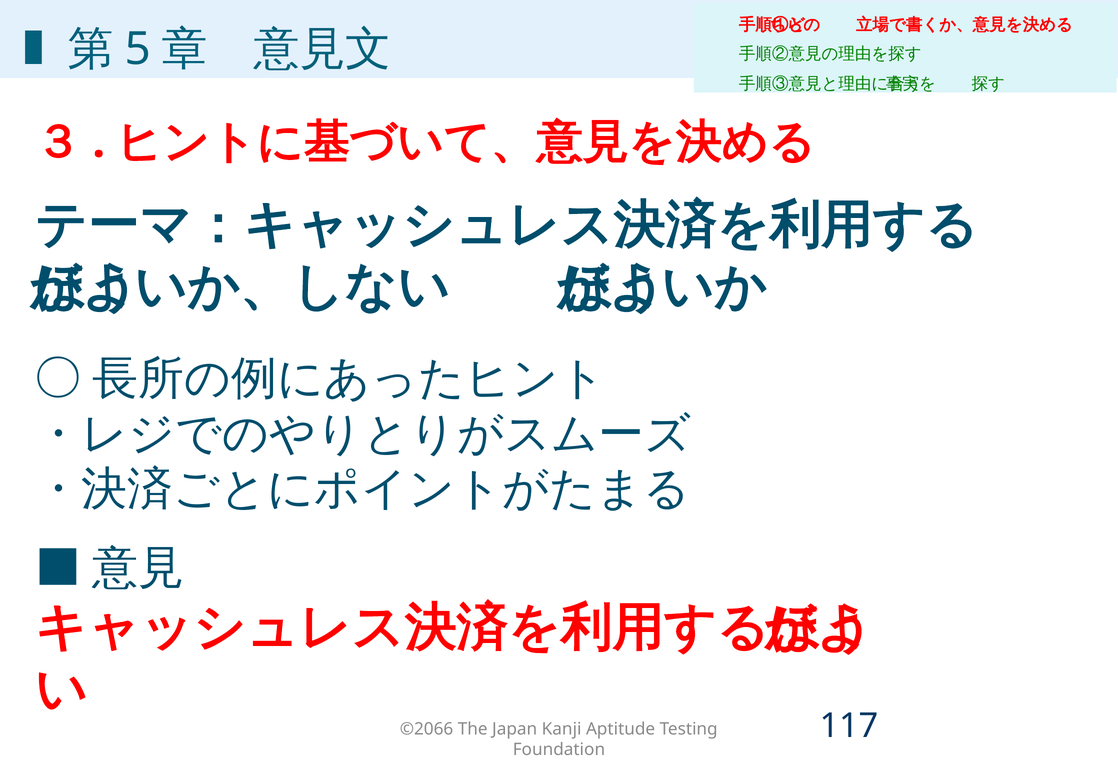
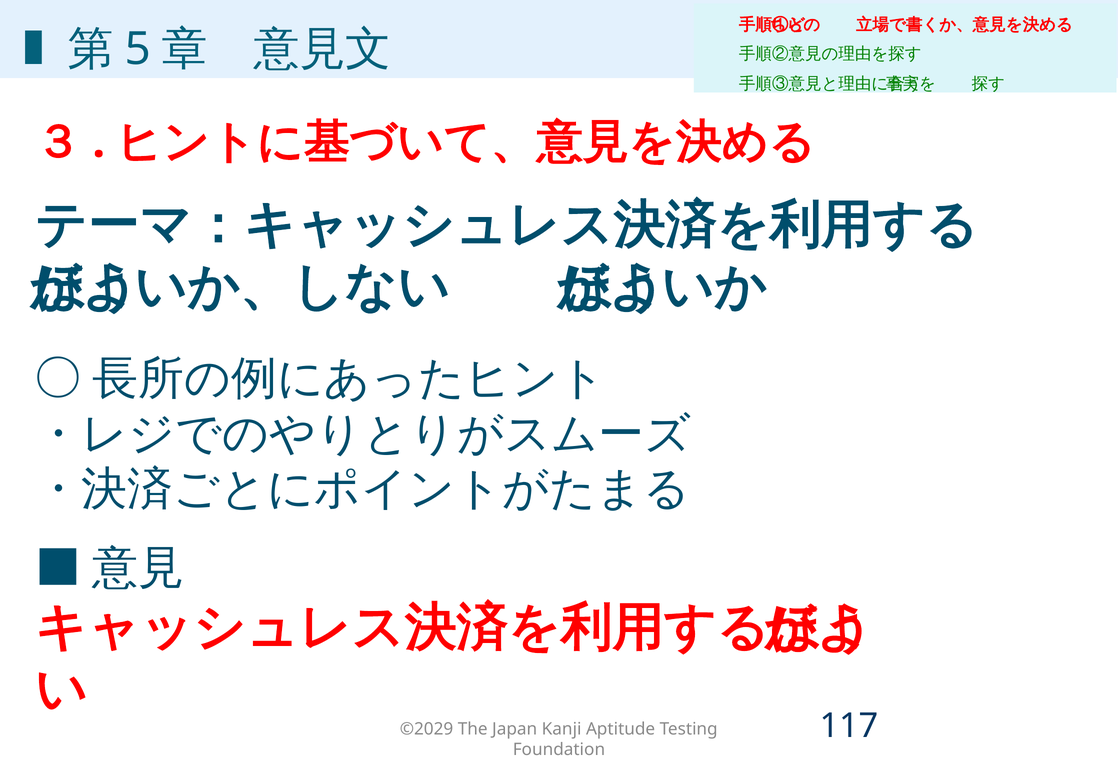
©2066: ©2066 -> ©2029 (427, 729)
